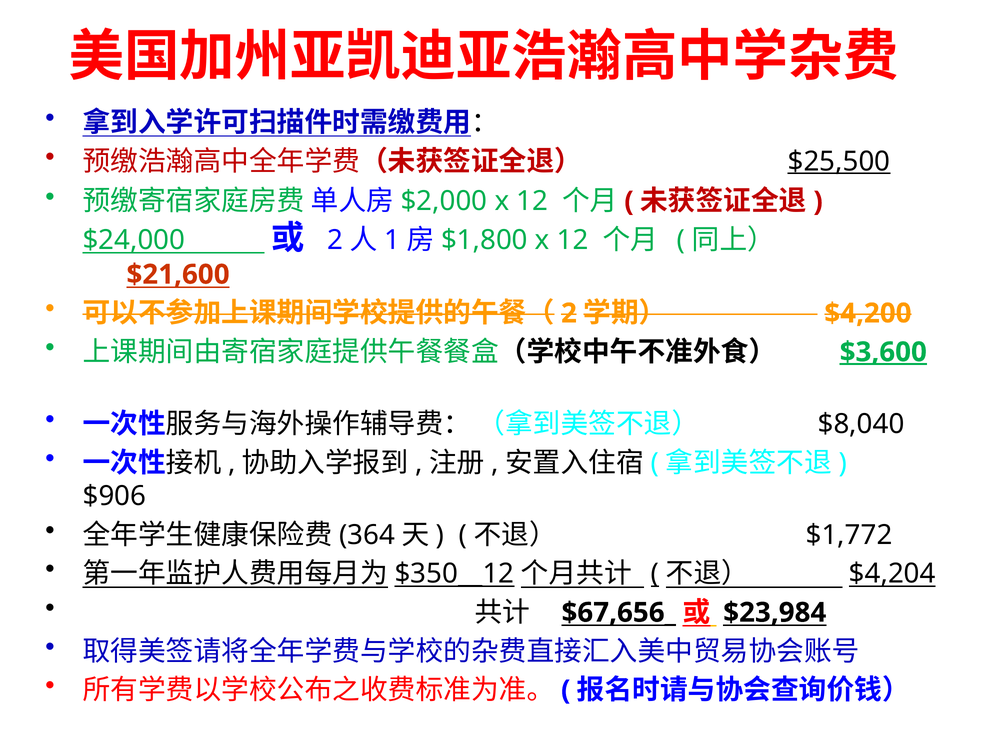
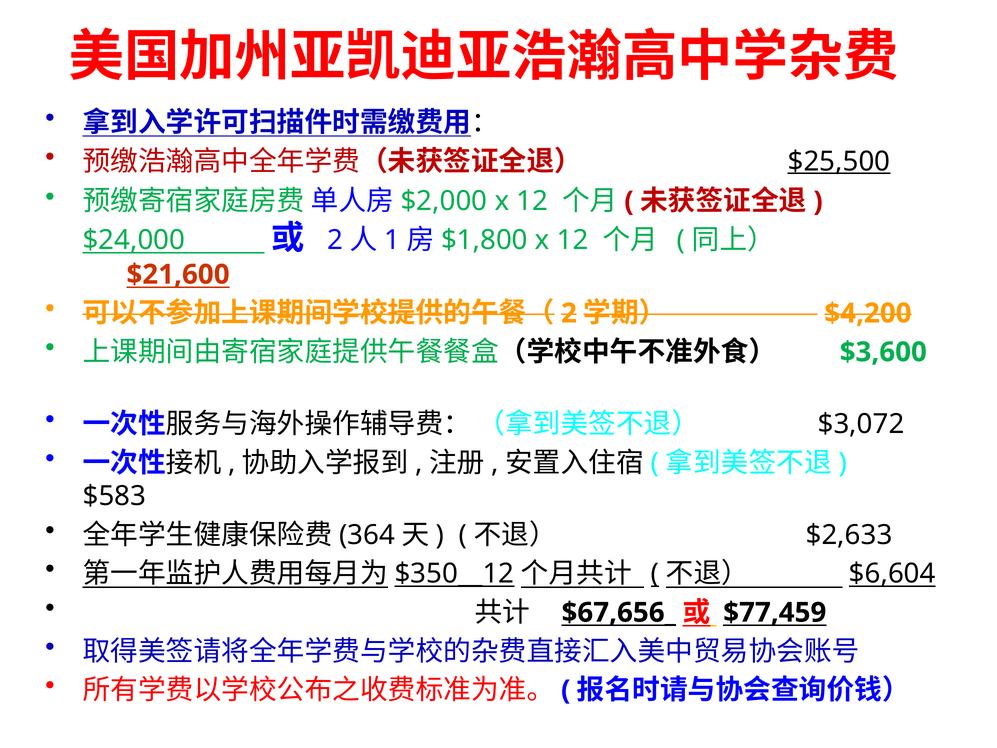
$3,600 underline: present -> none (883, 352)
$8,040: $8,040 -> $3,072 (861, 424)
$906: $906 -> $583 (114, 496)
$1,772: $1,772 -> $2,633 (849, 535)
$4,204: $4,204 -> $6,604 (892, 574)
$23,984: $23,984 -> $77,459 (775, 612)
